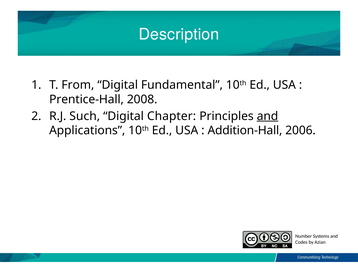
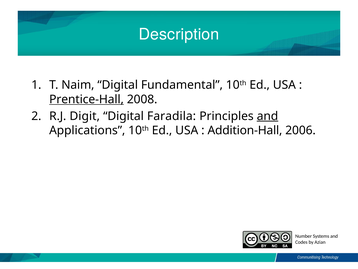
From: From -> Naim (78, 85)
Prentice-Hall underline: none -> present (87, 99)
Such: Such -> Digit (85, 116)
Chapter: Chapter -> Faradila (172, 116)
